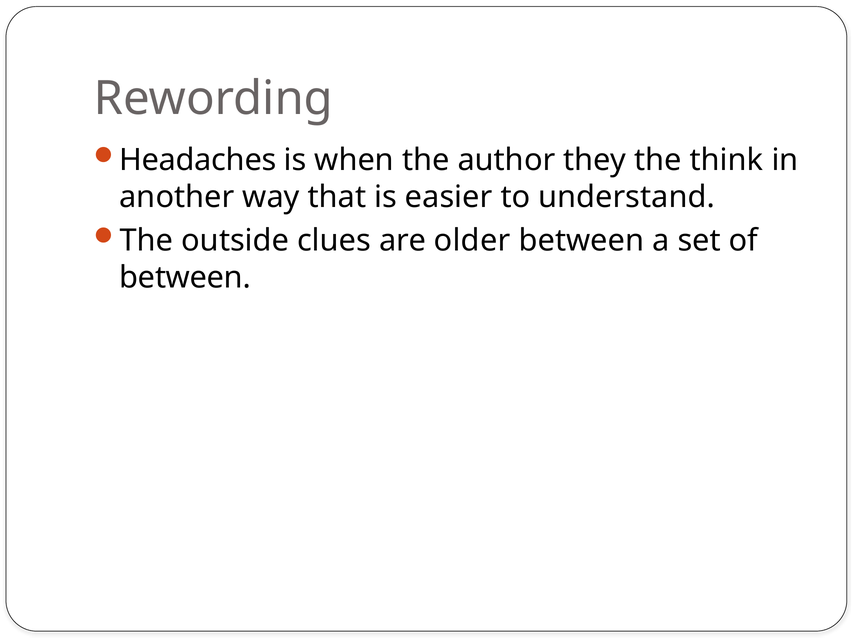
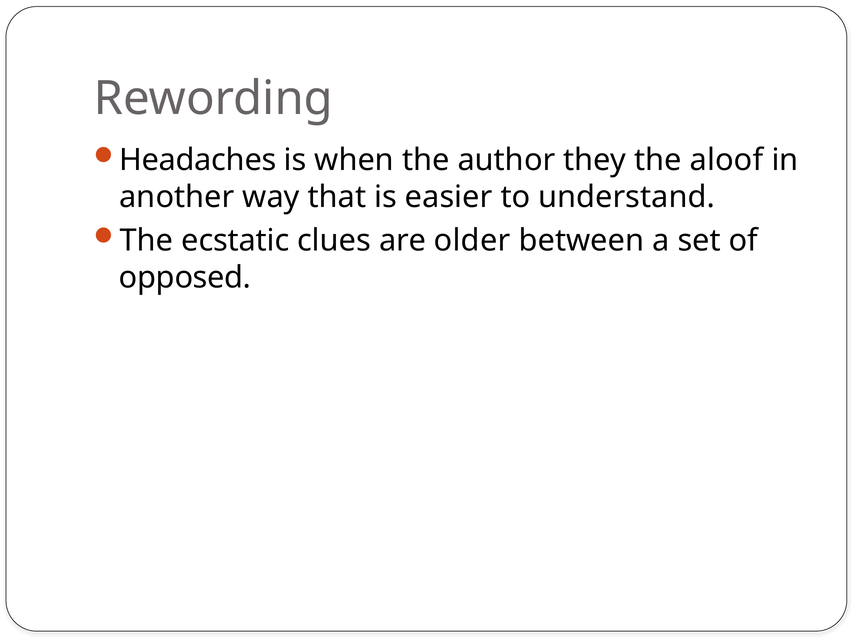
think: think -> aloof (726, 160)
outside: outside -> ecstatic (235, 241)
between: between -> opposed (185, 278)
